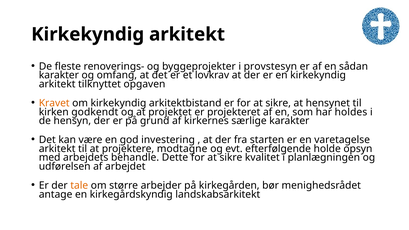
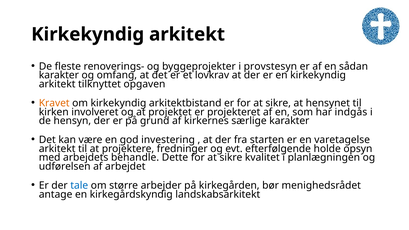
godkendt: godkendt -> involveret (95, 112)
holdes: holdes -> indgås (351, 112)
modtagne: modtagne -> fredninger (182, 149)
tale colour: orange -> blue (79, 186)
